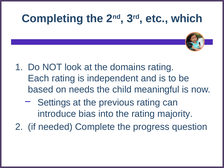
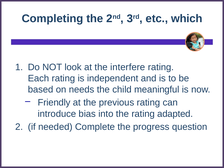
domains: domains -> interfere (128, 67)
Settings: Settings -> Friendly (54, 103)
majority: majority -> adapted (175, 114)
